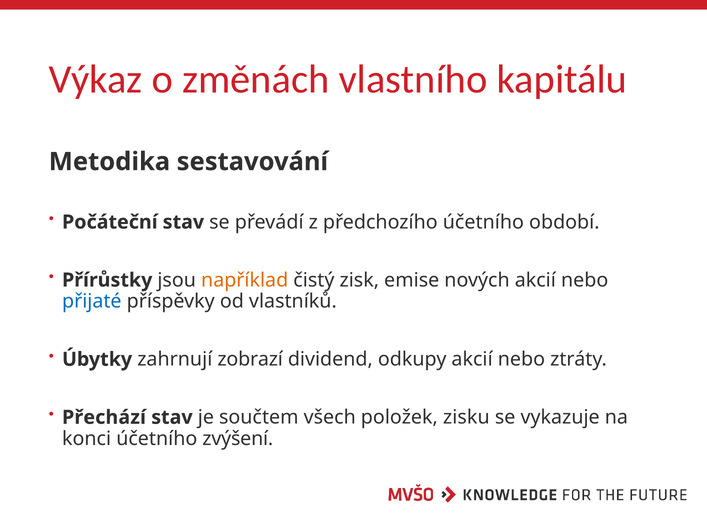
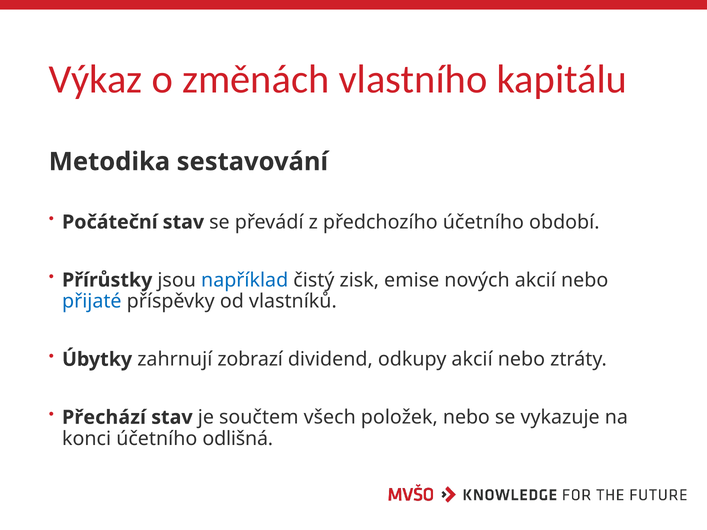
například colour: orange -> blue (245, 280)
položek zisku: zisku -> nebo (466, 418)
zvýšení: zvýšení -> odlišná (238, 439)
